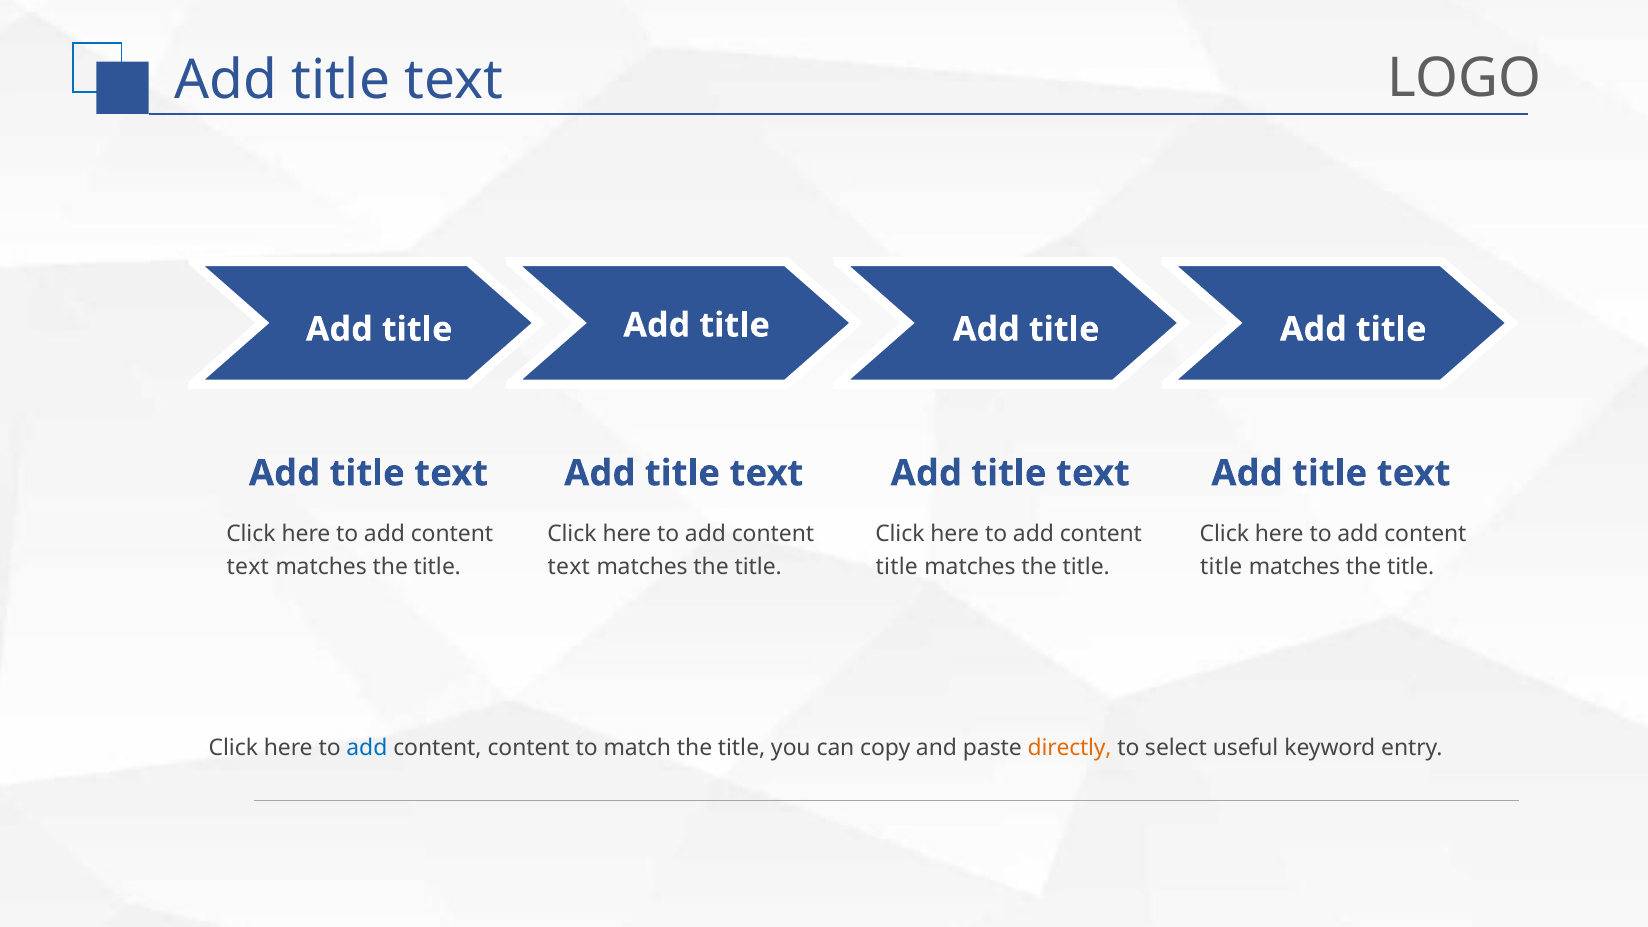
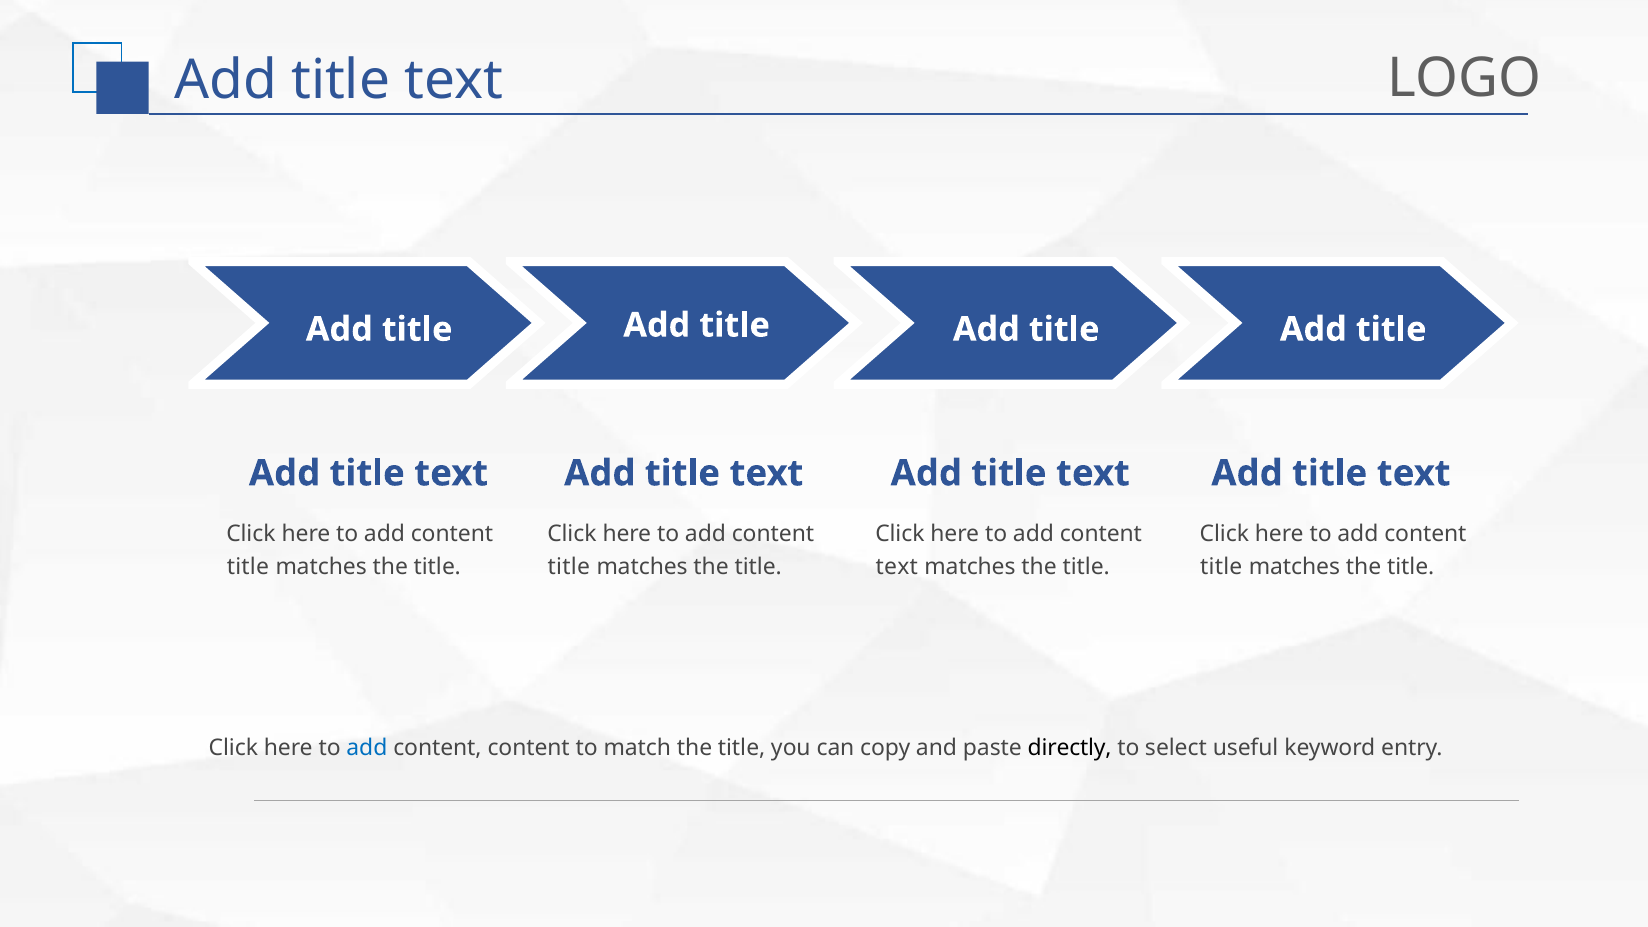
text: text -> title (248, 567)
text: text -> title (569, 567)
title: title -> text (897, 567)
directly colour: orange -> black (1070, 748)
